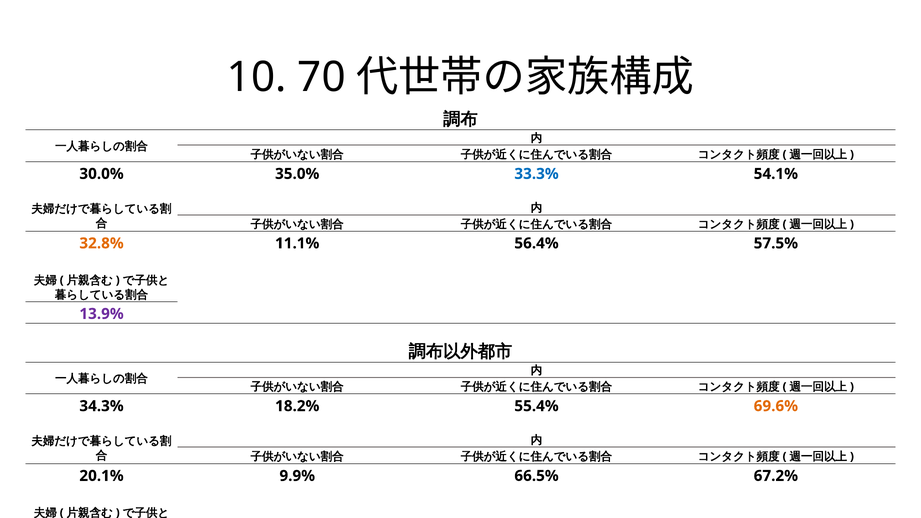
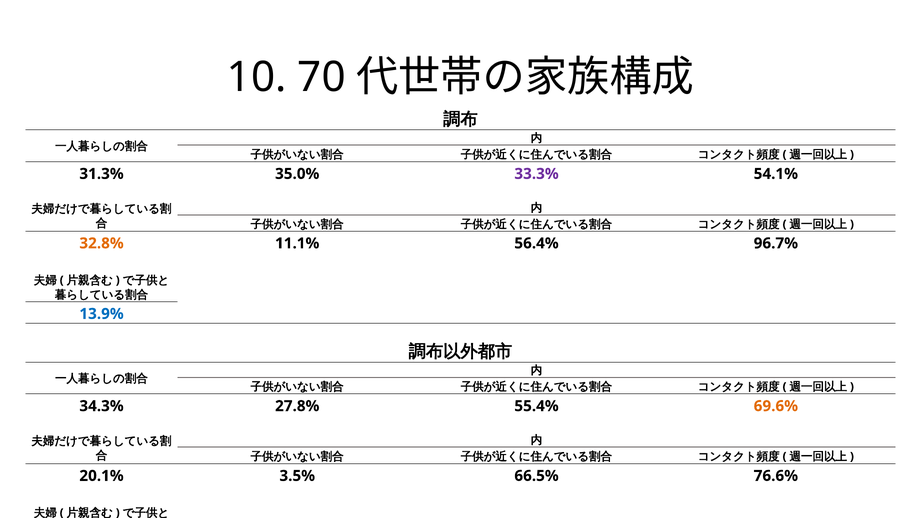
30.0%: 30.0% -> 31.3% (102, 174)
33.3% colour: blue -> purple (537, 174)
57.5%: 57.5% -> 96.7% (776, 243)
13.9% colour: purple -> blue (102, 314)
18.2%: 18.2% -> 27.8% (297, 406)
9.9%: 9.9% -> 3.5% (297, 476)
67.2%: 67.2% -> 76.6% (776, 476)
